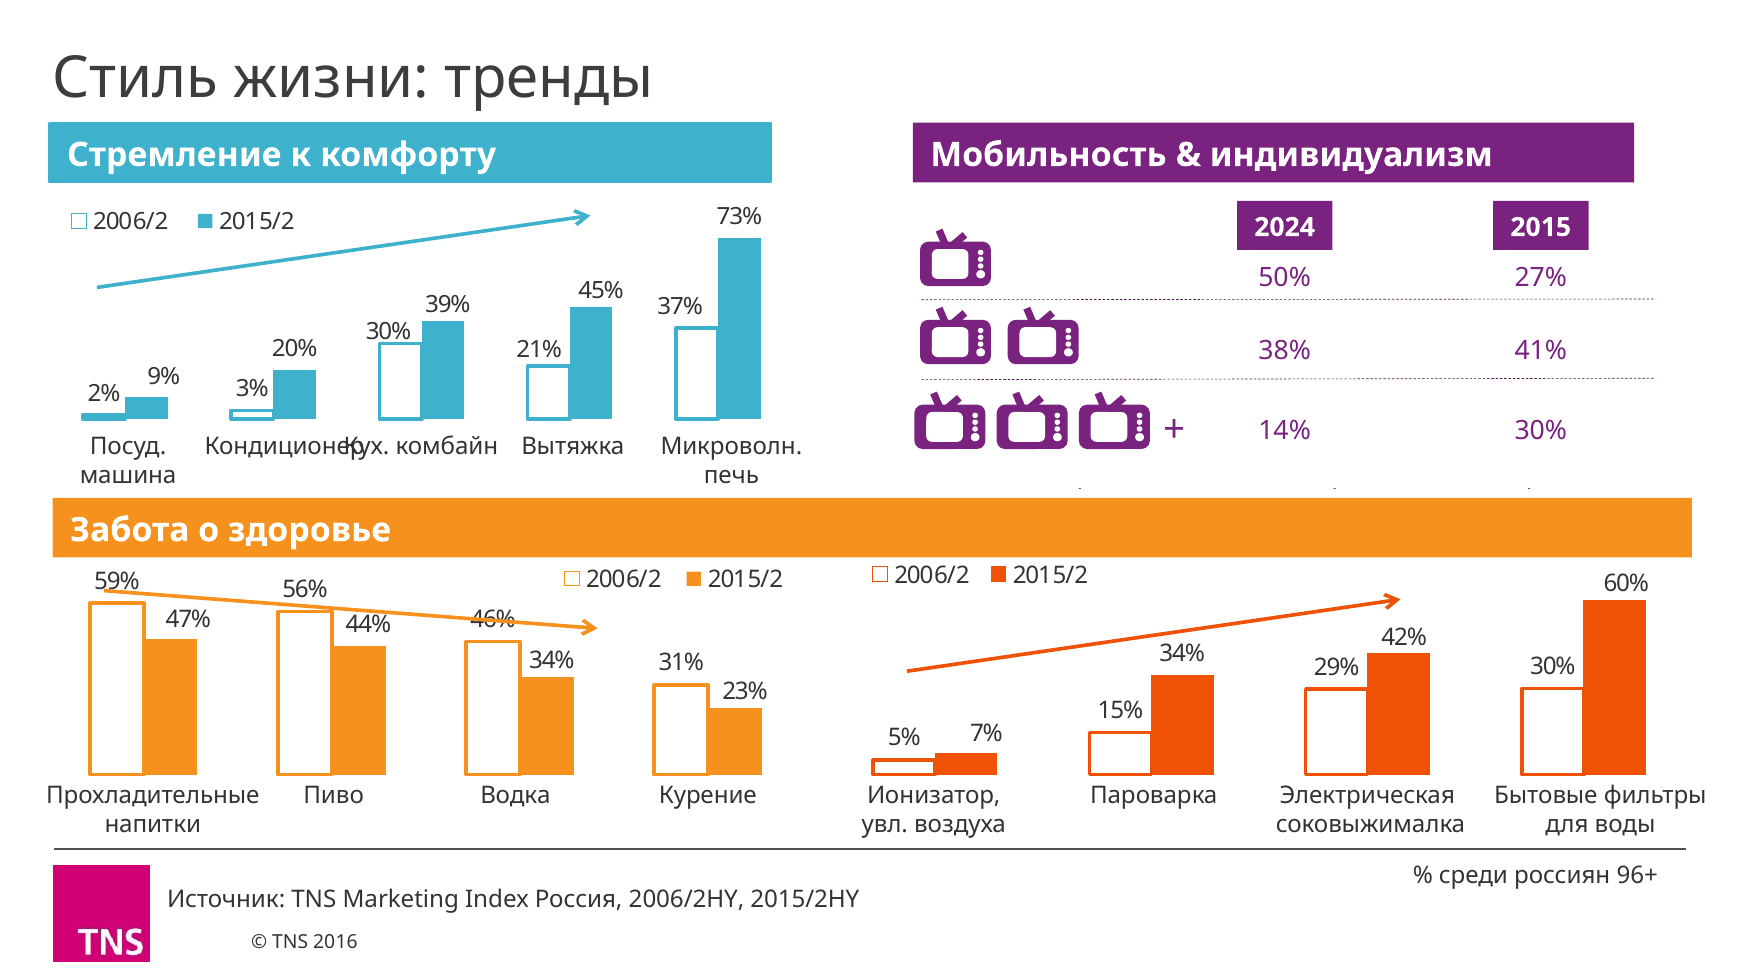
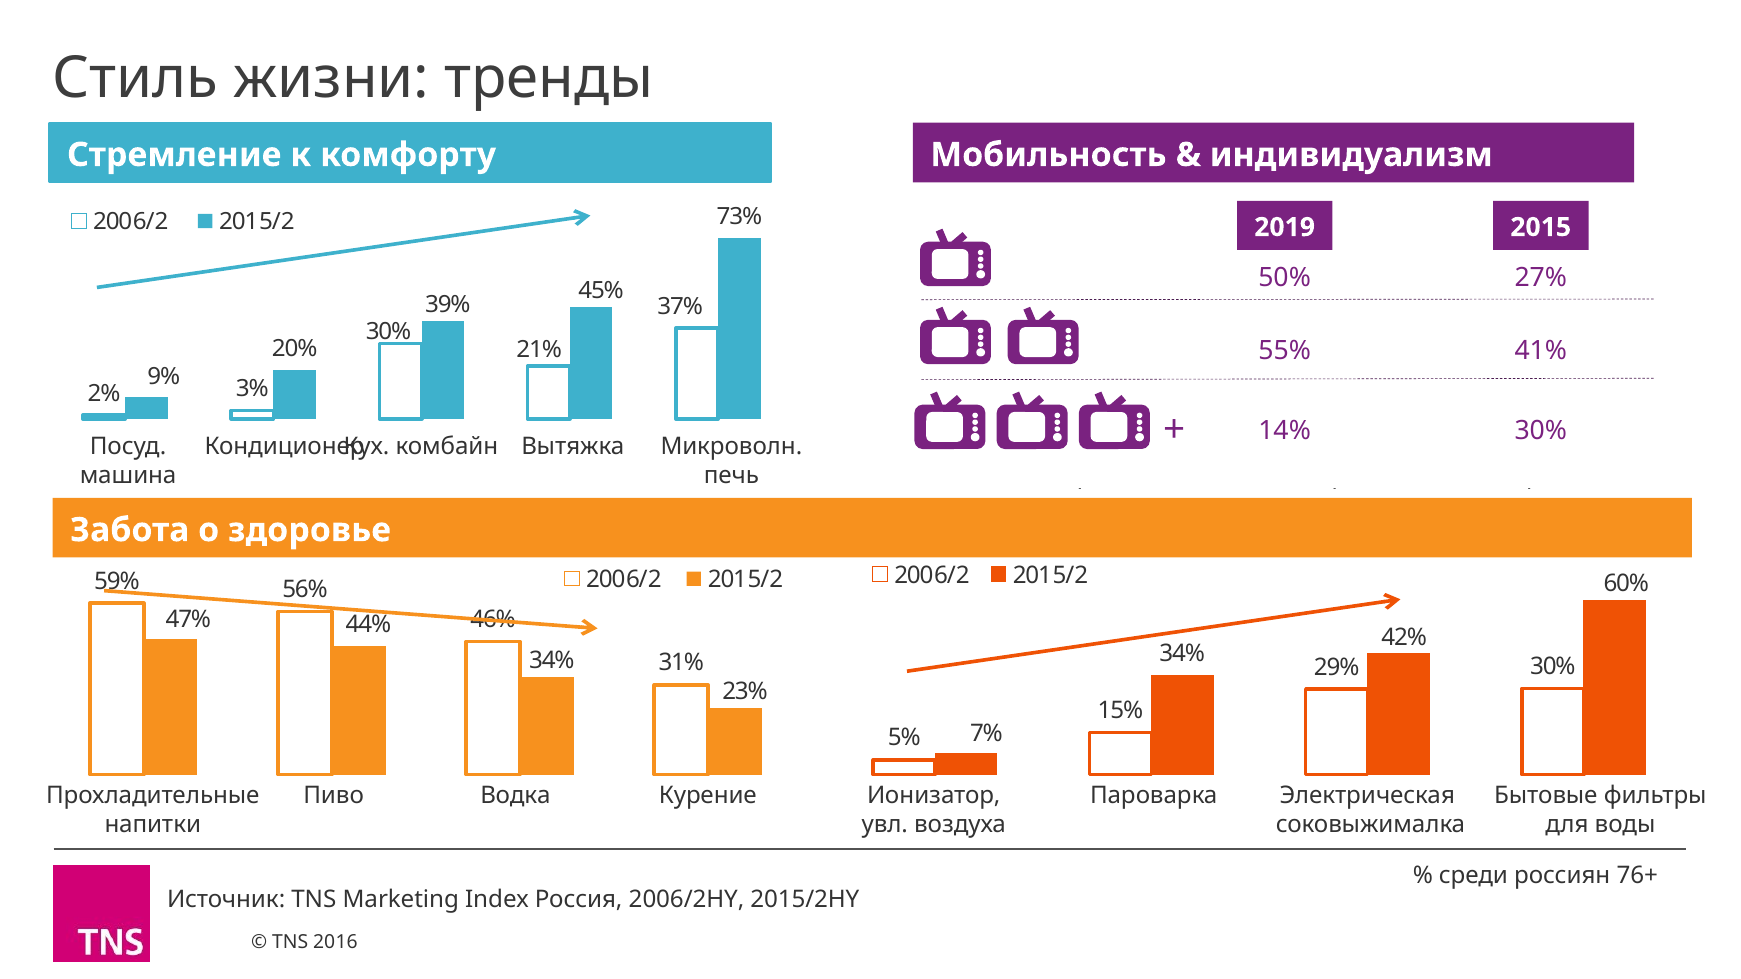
2024: 2024 -> 2019 (1285, 227)
38%: 38% -> 55% (1285, 351)
96+: 96+ -> 76+ (1637, 875)
